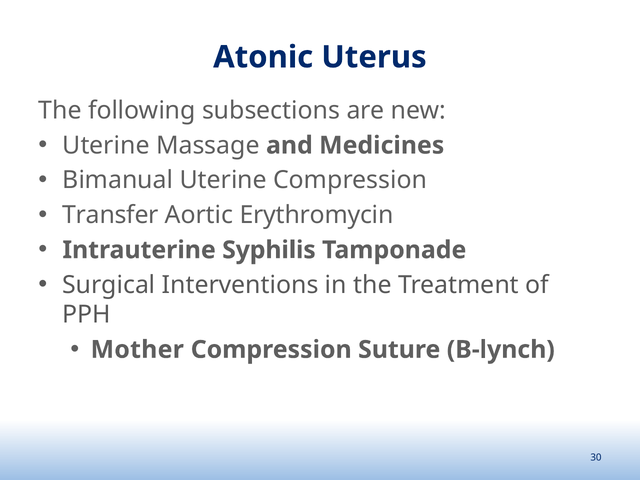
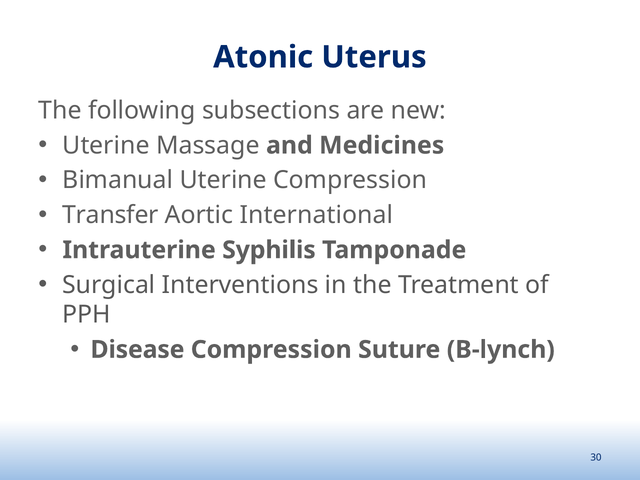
Erythromycin: Erythromycin -> International (316, 215)
Mother: Mother -> Disease (137, 350)
